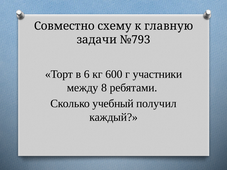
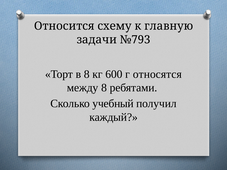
Совместно: Совместно -> Относится (64, 26)
в 6: 6 -> 8 (87, 74)
участники: участники -> относятся (157, 74)
